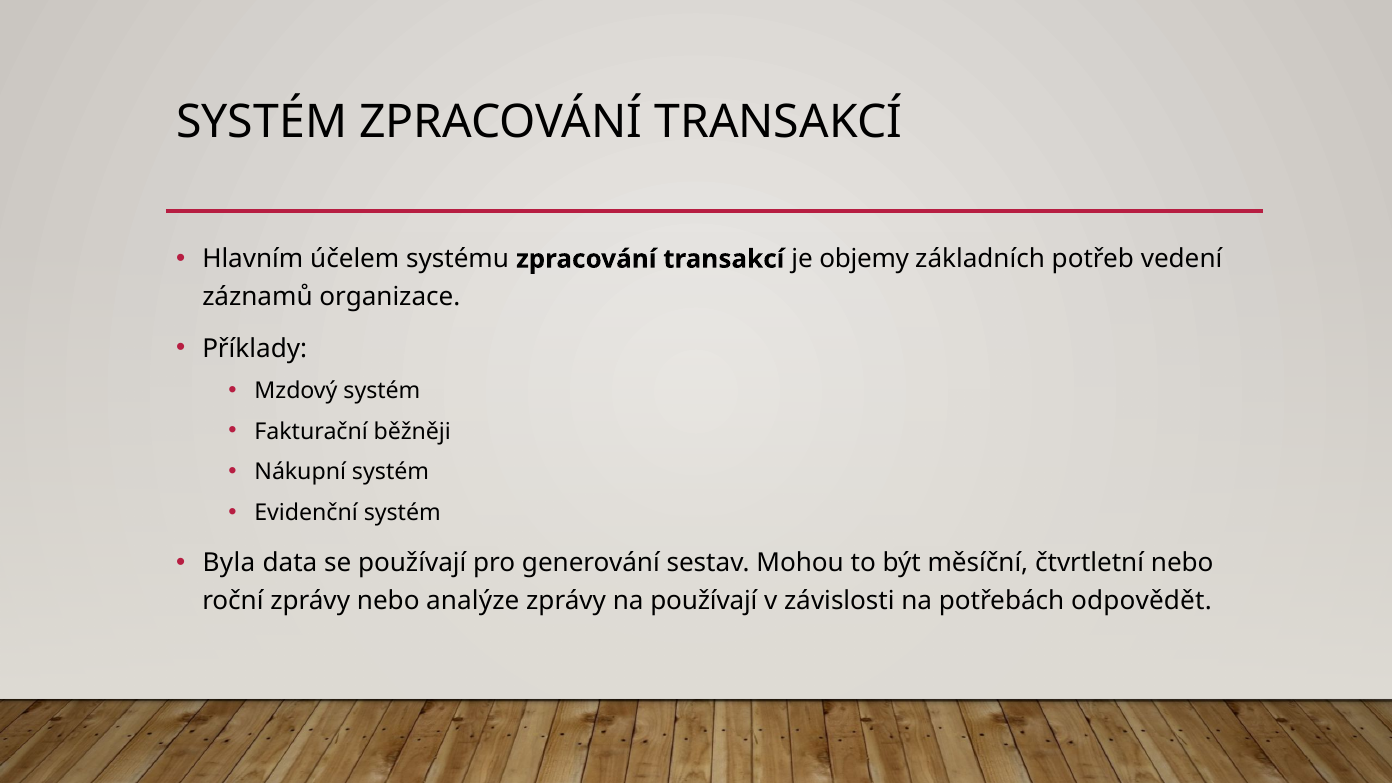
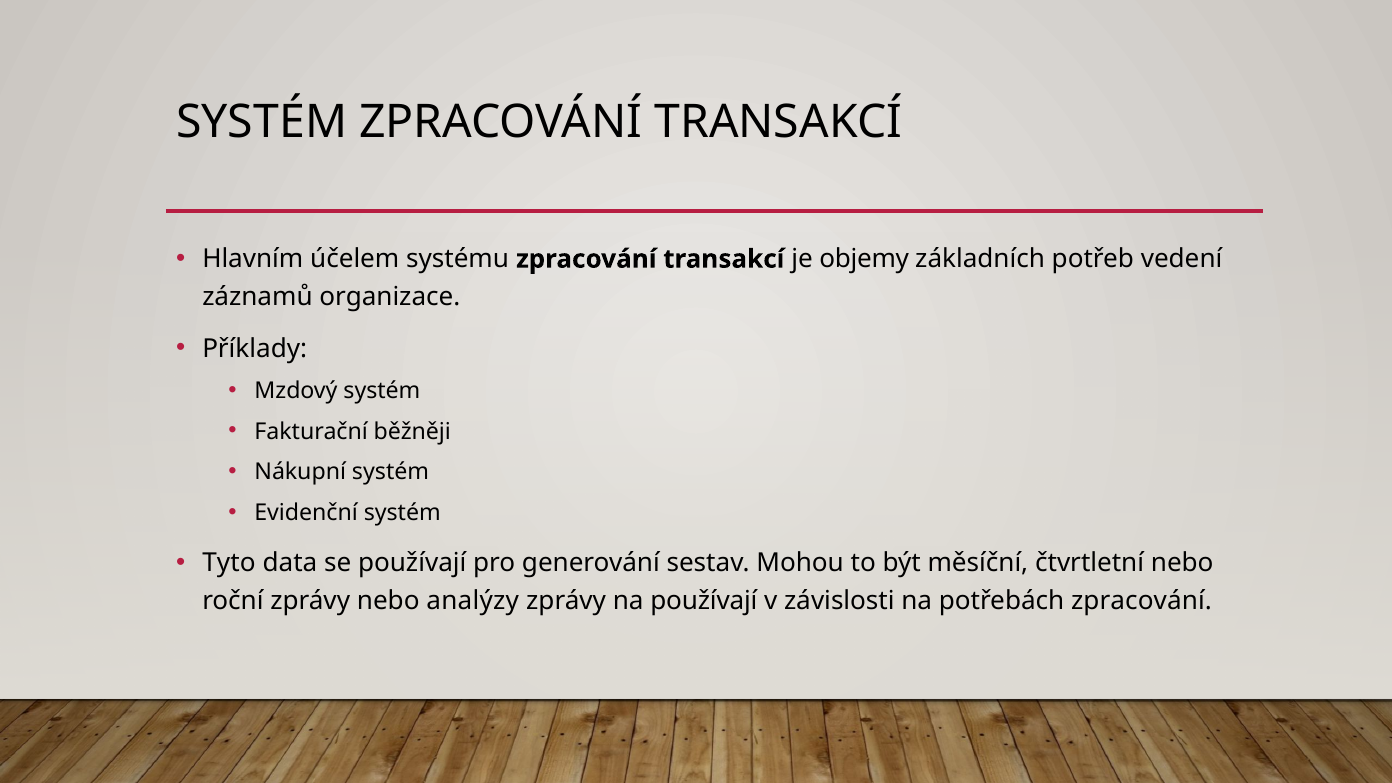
Byla: Byla -> Tyto (229, 563)
analýze: analýze -> analýzy (473, 601)
potřebách odpovědět: odpovědět -> zpracování (1141, 601)
